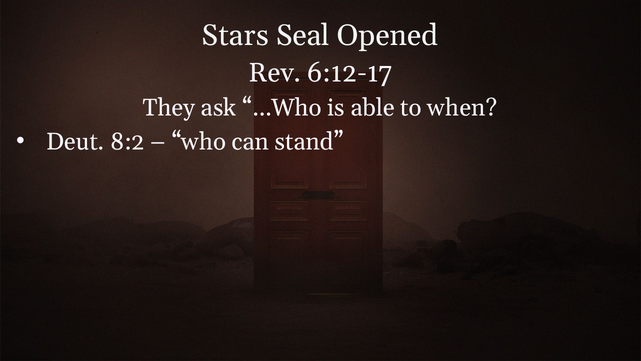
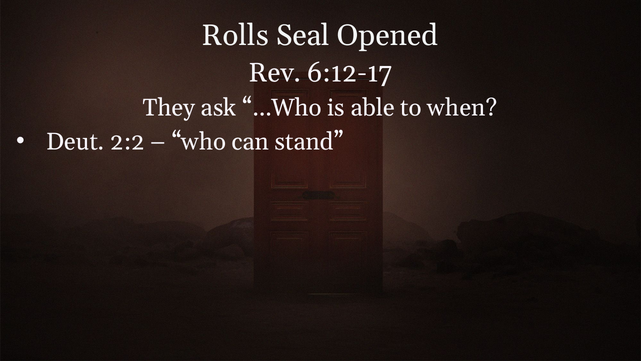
Stars: Stars -> Rolls (235, 35)
8:2: 8:2 -> 2:2 (127, 142)
